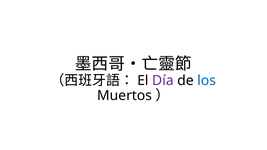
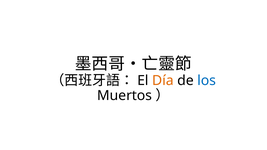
Día colour: purple -> orange (163, 81)
